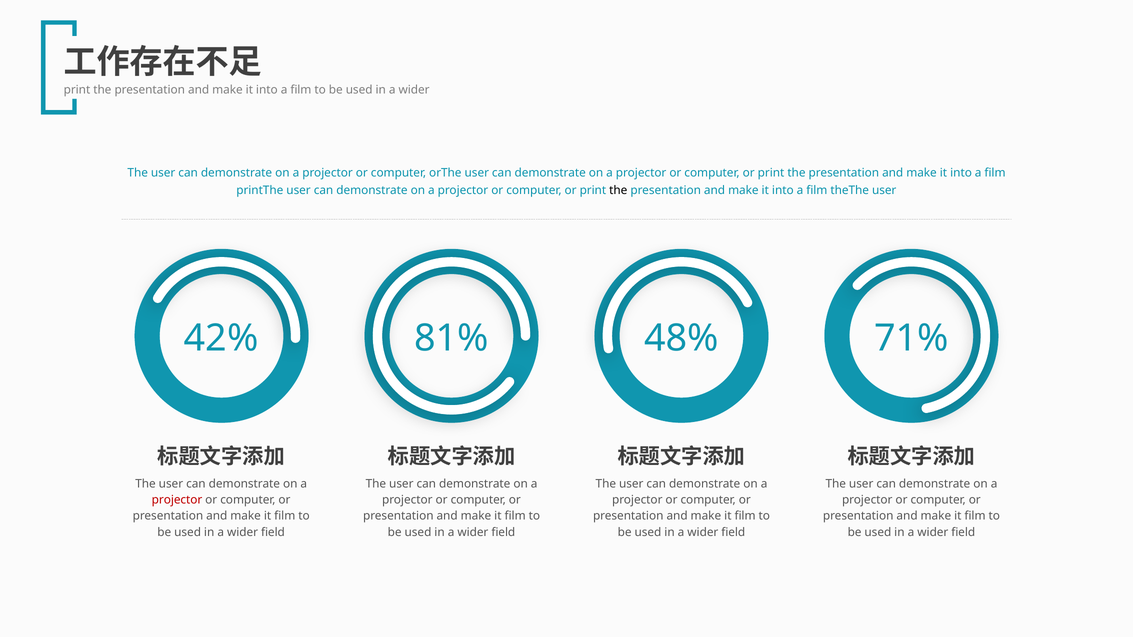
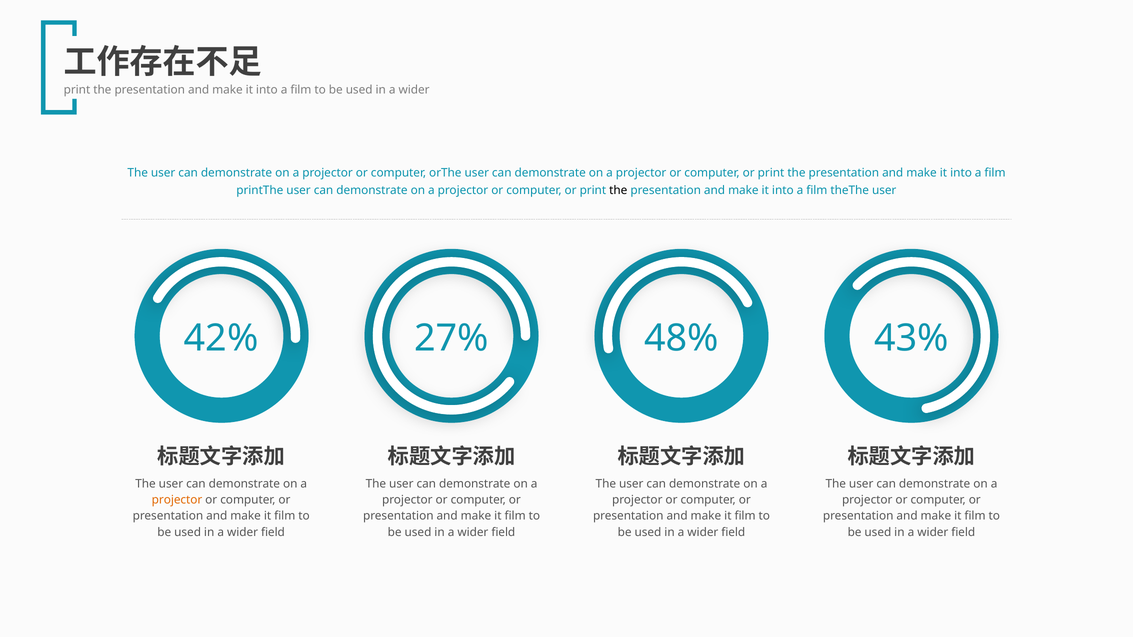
81%: 81% -> 27% (451, 338)
71%: 71% -> 43% (911, 338)
projector colour: red -> orange (177, 500)
